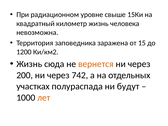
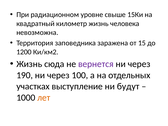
вернется colour: orange -> purple (96, 64)
200: 200 -> 190 (25, 75)
742: 742 -> 100 (80, 75)
полураспада: полураспада -> выступление (77, 86)
